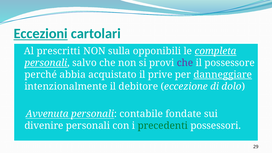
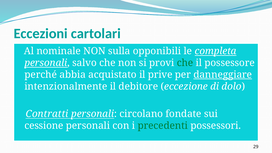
Eccezioni underline: present -> none (41, 34)
prescritti: prescritti -> nominale (59, 51)
che colour: purple -> green (185, 63)
Avvenuta: Avvenuta -> Contratti (47, 114)
contabile: contabile -> circolano (141, 114)
divenire: divenire -> cessione (44, 126)
